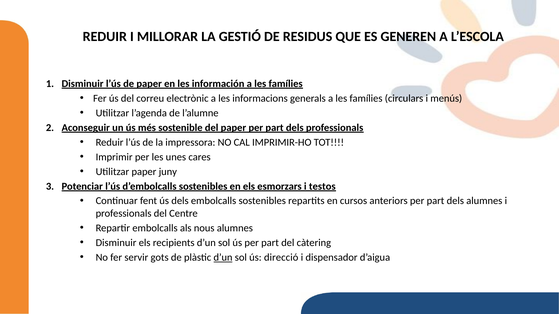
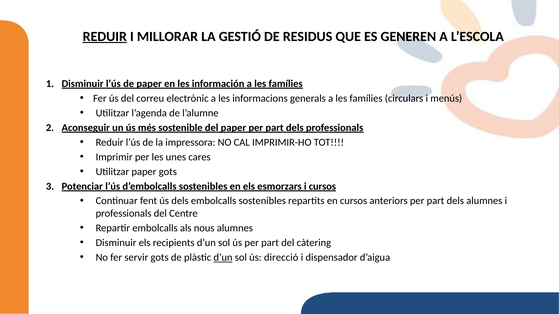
REDUIR underline: none -> present (105, 37)
paper juny: juny -> gots (168, 172)
i testos: testos -> cursos (322, 186)
